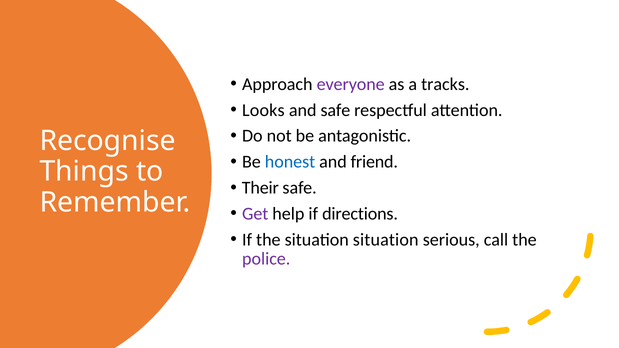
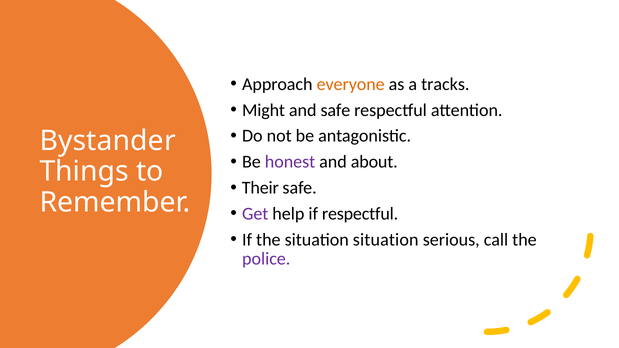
everyone colour: purple -> orange (351, 84)
Looks: Looks -> Might (264, 110)
Recognise: Recognise -> Bystander (108, 141)
honest colour: blue -> purple (290, 162)
friend: friend -> about (374, 162)
if directions: directions -> respectful (360, 214)
